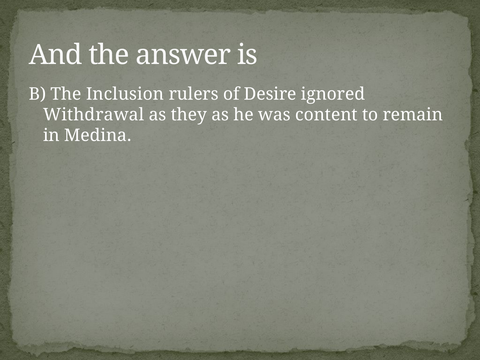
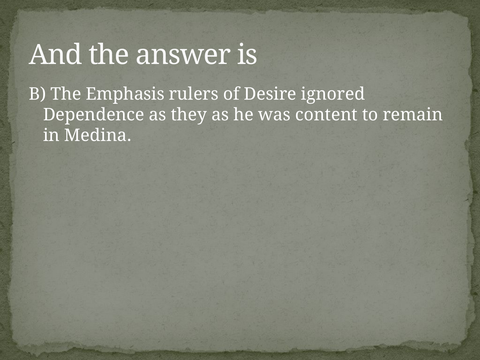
Inclusion: Inclusion -> Emphasis (125, 94)
Withdrawal: Withdrawal -> Dependence (94, 115)
